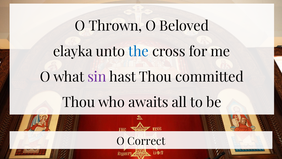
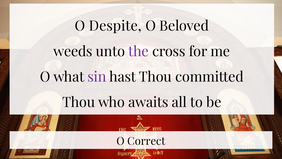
Thrown: Thrown -> Despite (115, 26)
elayka: elayka -> weeds (73, 51)
the colour: blue -> purple (138, 51)
